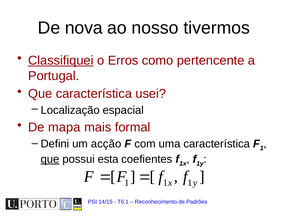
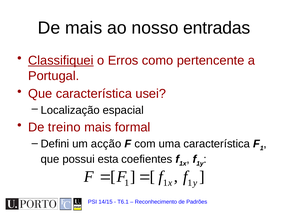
De nova: nova -> mais (84, 28)
tivermos: tivermos -> entradas (217, 28)
mapa: mapa -> treino (64, 127)
que underline: present -> none (50, 159)
